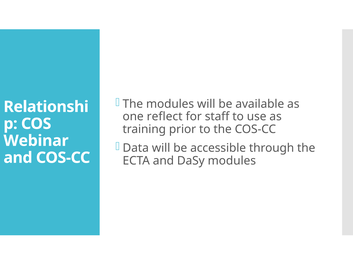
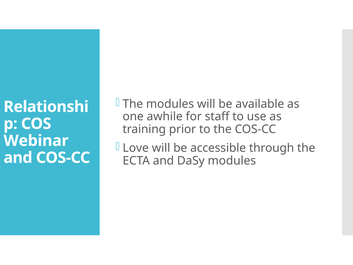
reflect: reflect -> awhile (165, 116)
Data: Data -> Love (136, 148)
